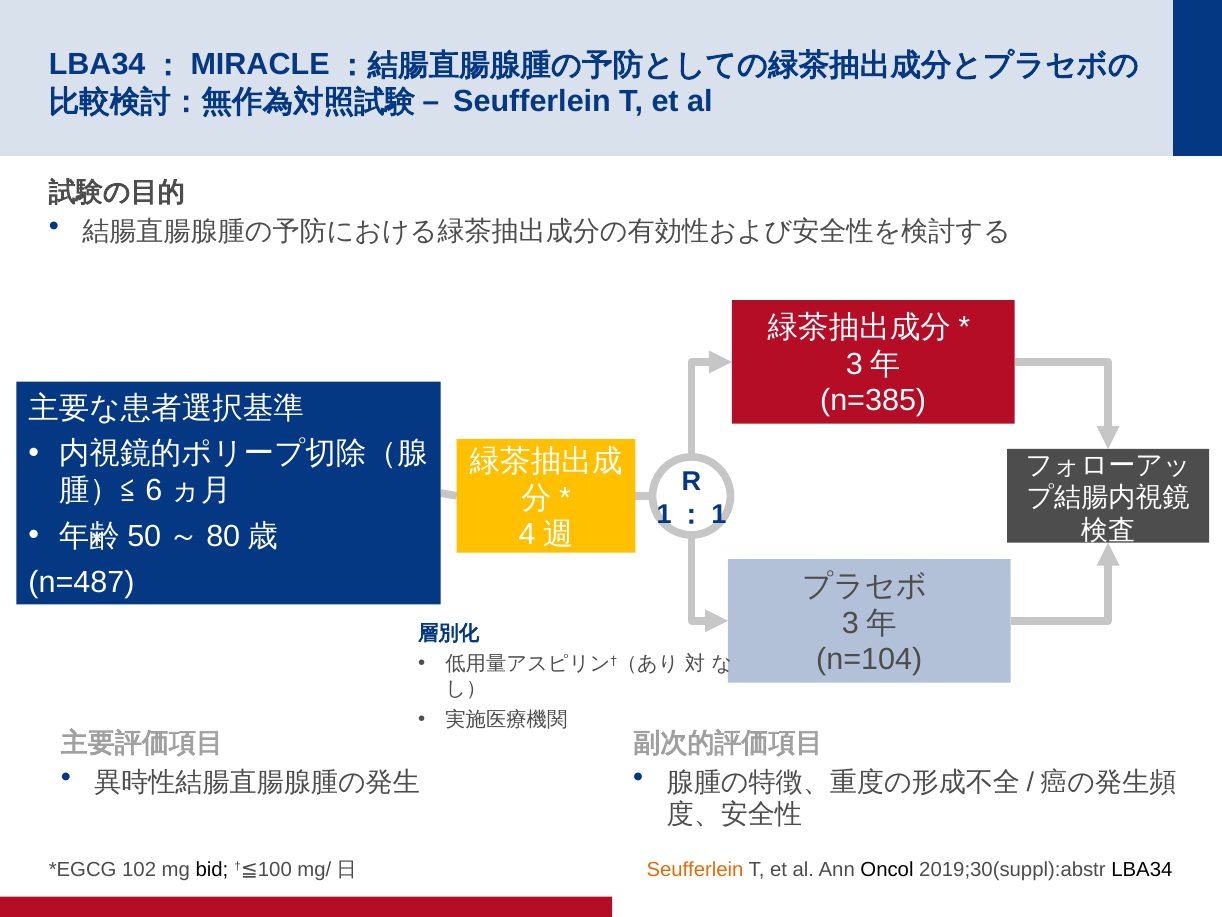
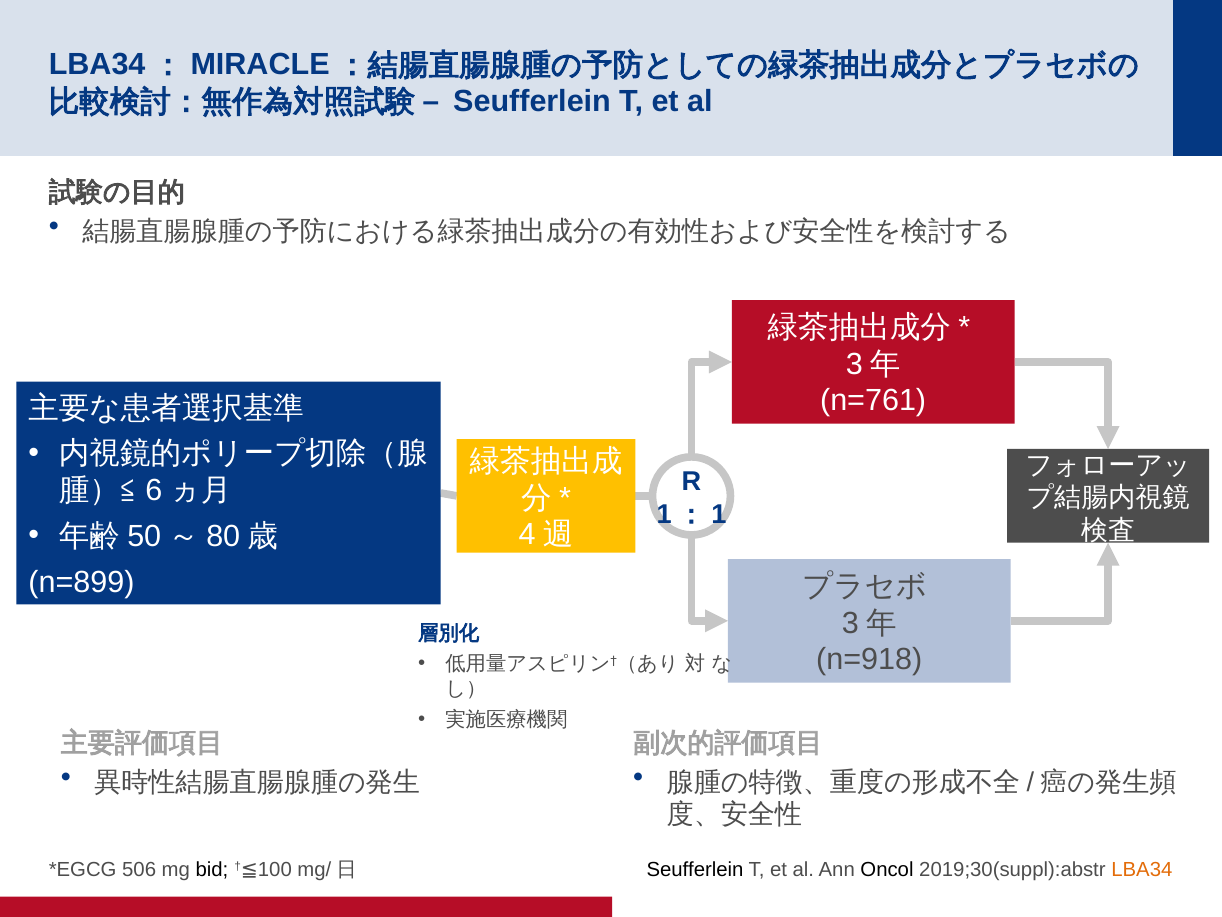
n=385: n=385 -> n=761 (873, 401)
n=487: n=487 -> n=899 (81, 582)
n=104: n=104 -> n=918 (869, 659)
102: 102 -> 506 (139, 869)
Seufferlein colour: orange -> black (695, 869)
LBA34 colour: black -> orange (1142, 869)
